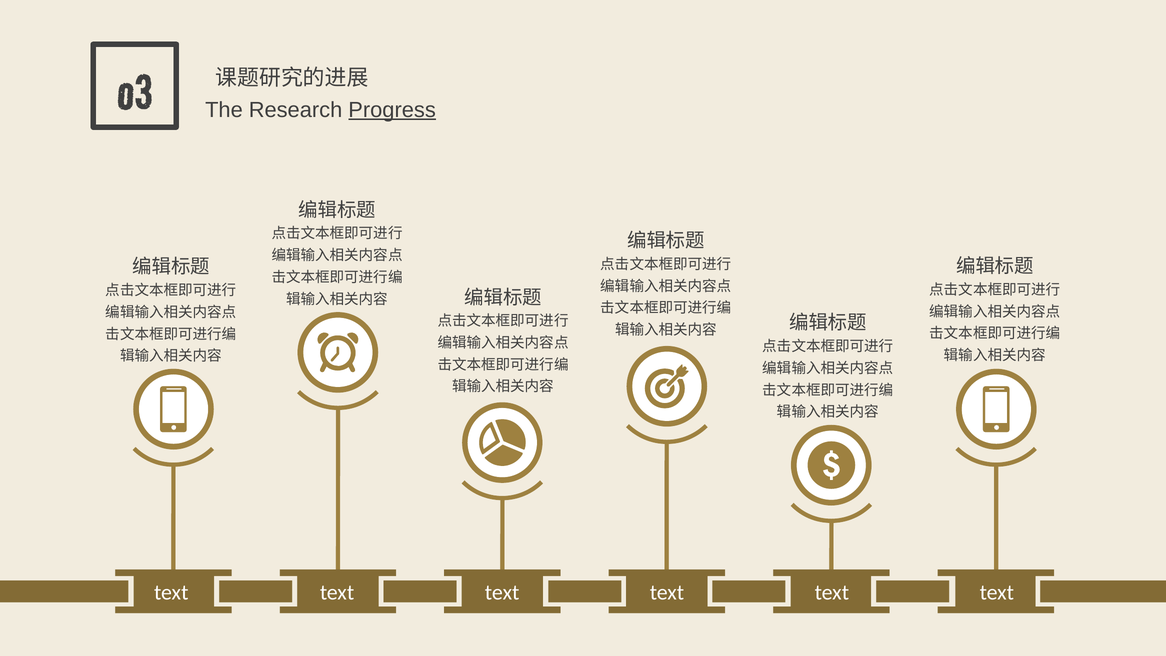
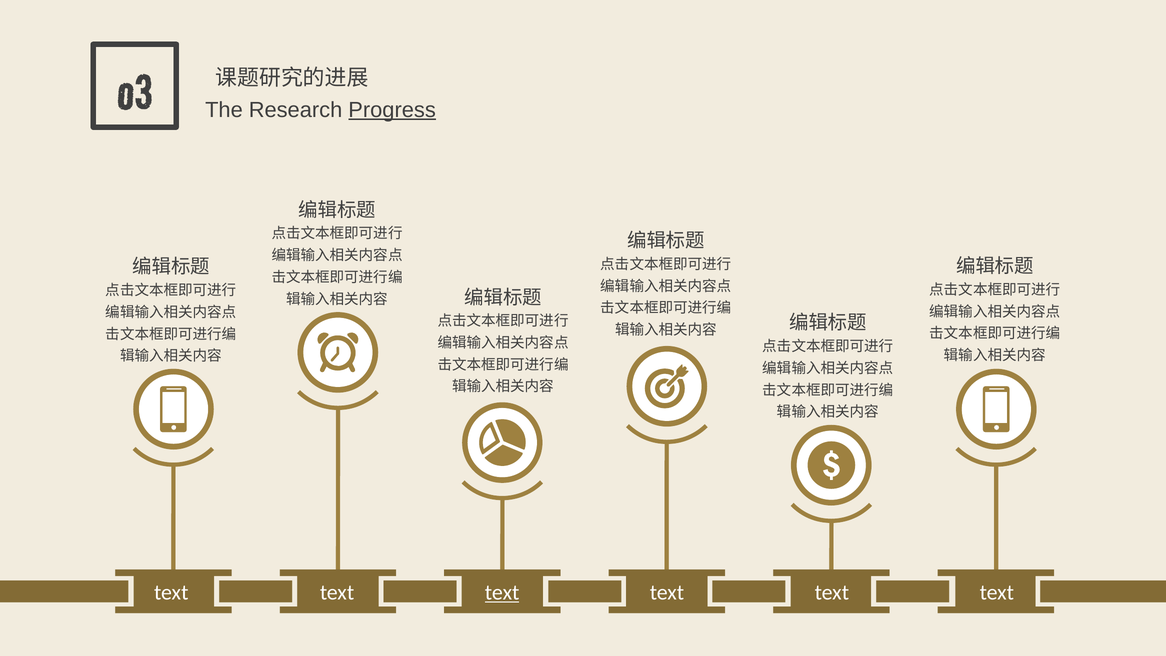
text underline: none -> present (502, 592)
